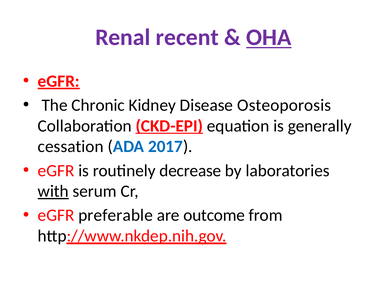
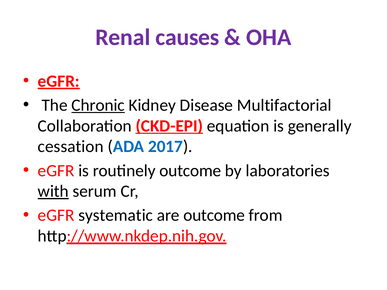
recent: recent -> causes (187, 37)
OHA underline: present -> none (269, 37)
Chronic underline: none -> present (98, 105)
Osteoporosis: Osteoporosis -> Multifactorial (284, 105)
routinely decrease: decrease -> outcome (190, 171)
preferable: preferable -> systematic (116, 215)
